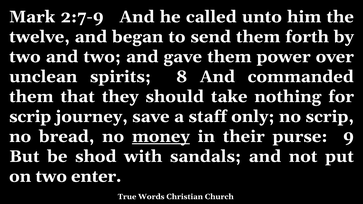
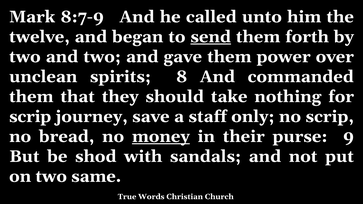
2:7-9: 2:7-9 -> 8:7-9 (82, 17)
send underline: none -> present (211, 37)
enter: enter -> same (96, 177)
